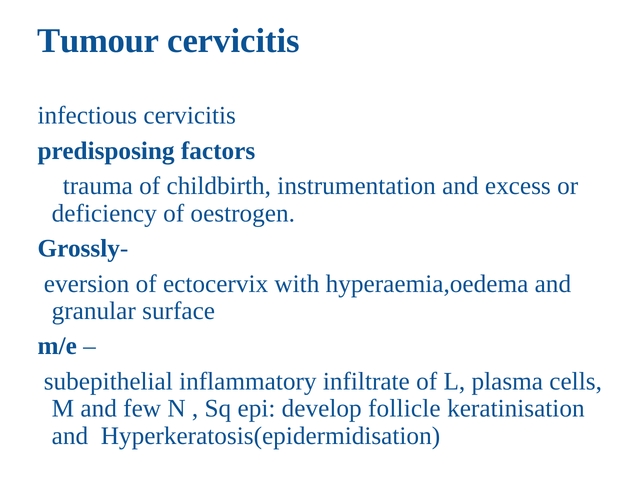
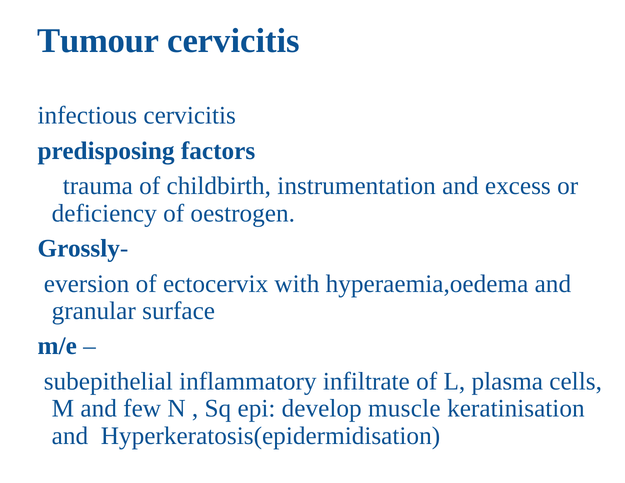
follicle: follicle -> muscle (404, 409)
